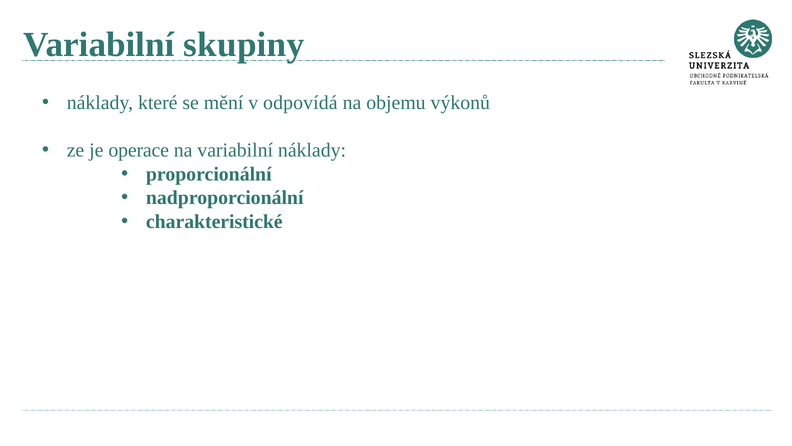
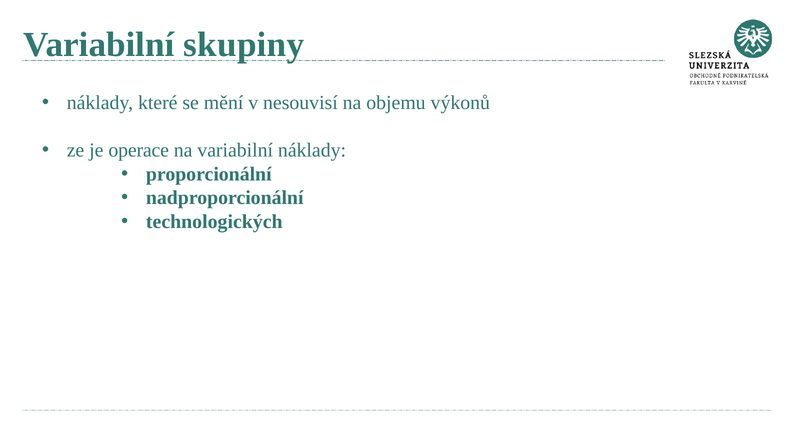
odpovídá: odpovídá -> nesouvisí (300, 103)
charakteristické: charakteristické -> technologických (214, 221)
